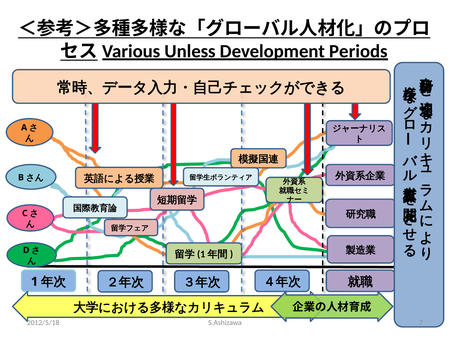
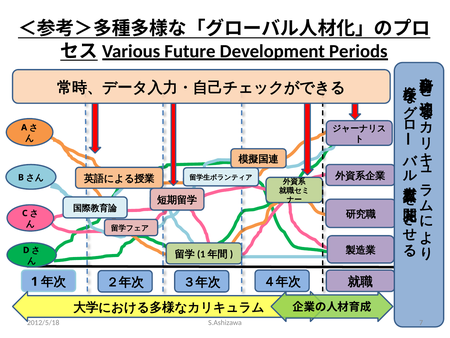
Unless: Unless -> Future (190, 51)
